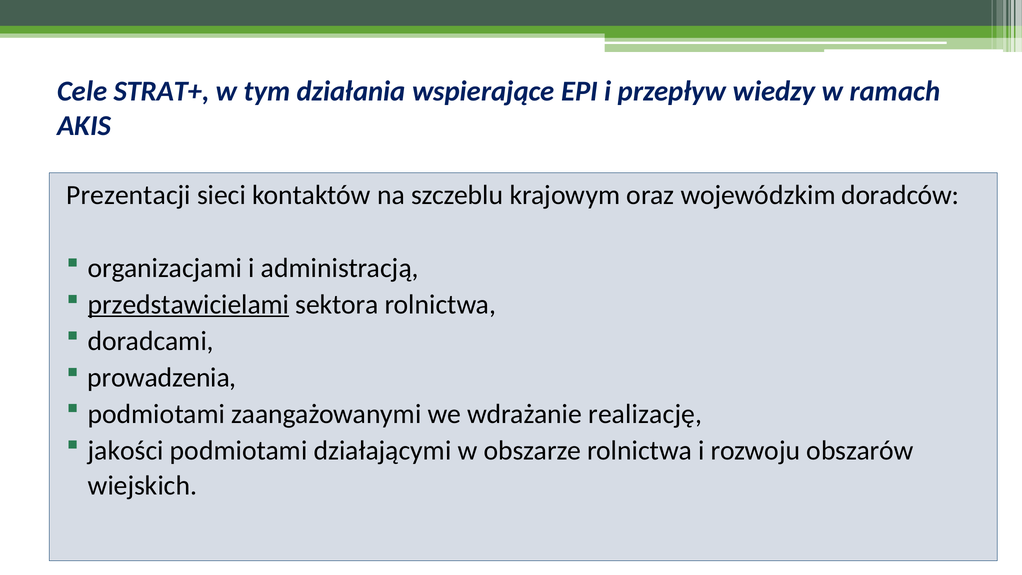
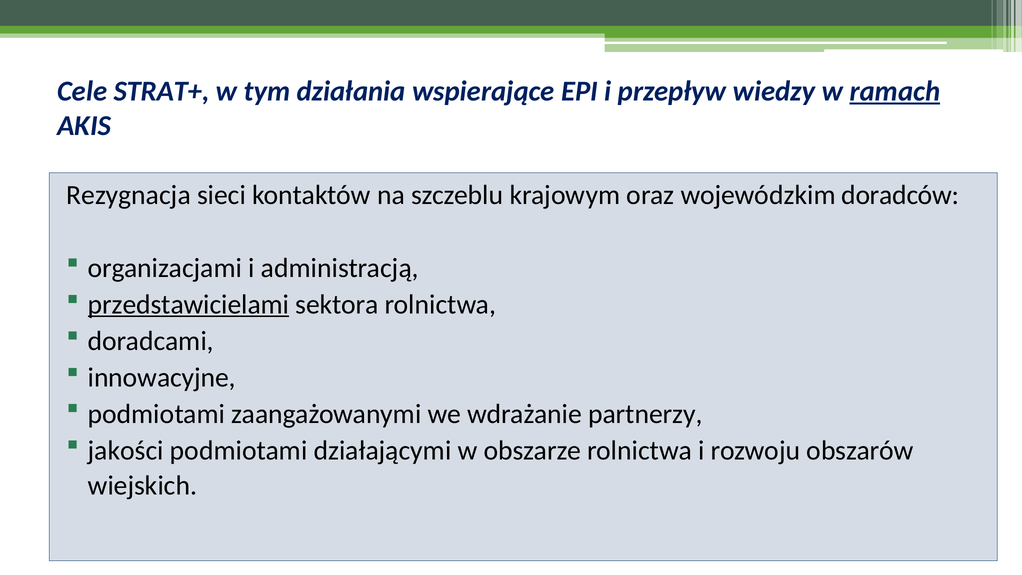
ramach underline: none -> present (895, 91)
Prezentacji: Prezentacji -> Rezygnacja (129, 195)
prowadzenia: prowadzenia -> innowacyjne (162, 377)
realizację: realizację -> partnerzy (645, 414)
